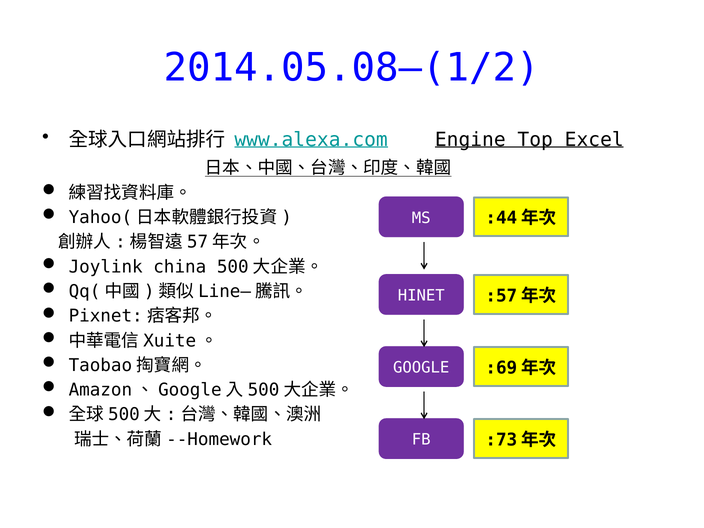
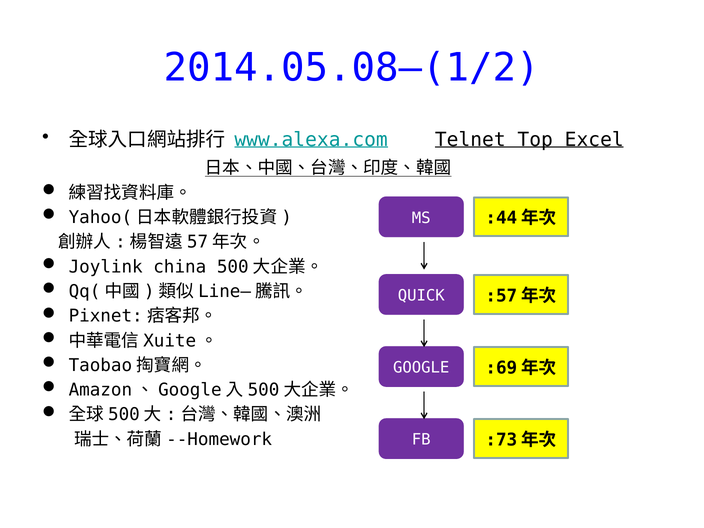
Engine: Engine -> Telnet (470, 140)
HINET: HINET -> QUICK (421, 296)
